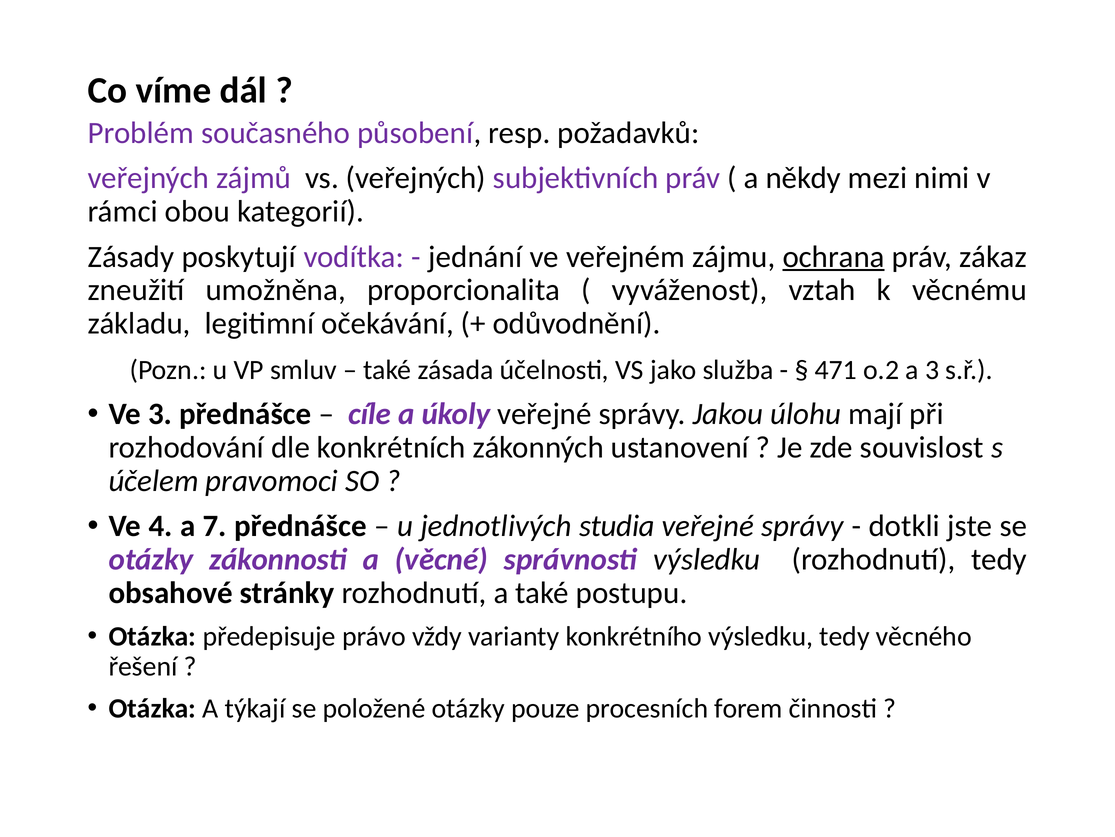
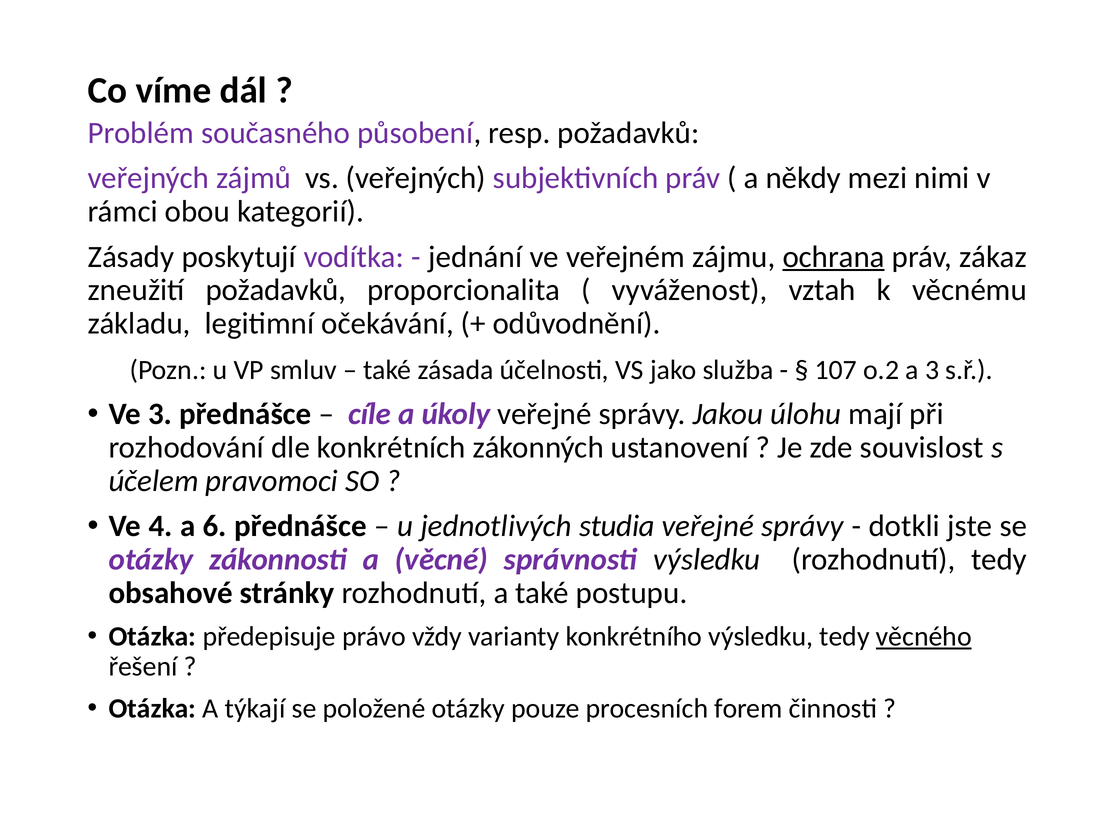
zneužití umožněna: umožněna -> požadavků (276, 290)
471: 471 -> 107 (836, 370)
7: 7 -> 6 (215, 526)
věcného underline: none -> present (924, 636)
